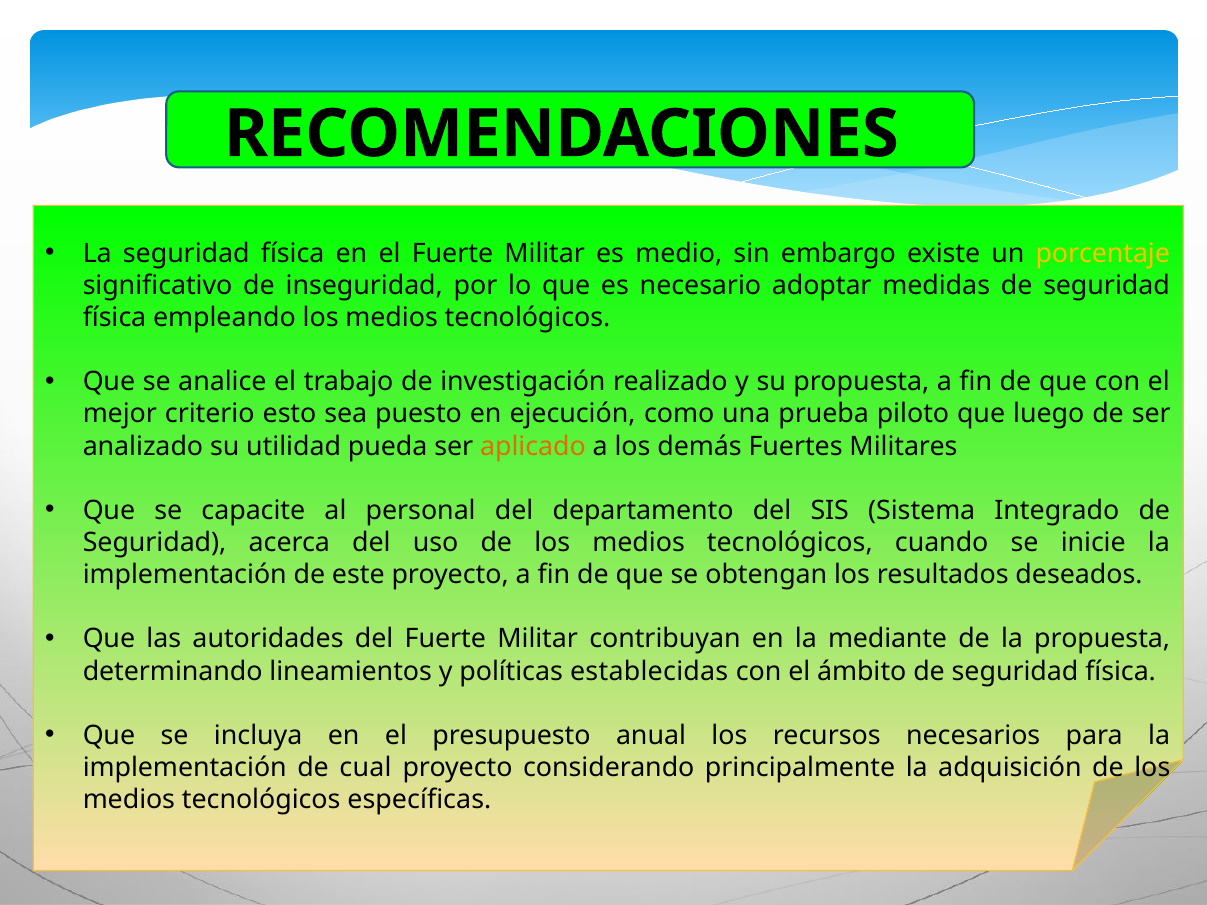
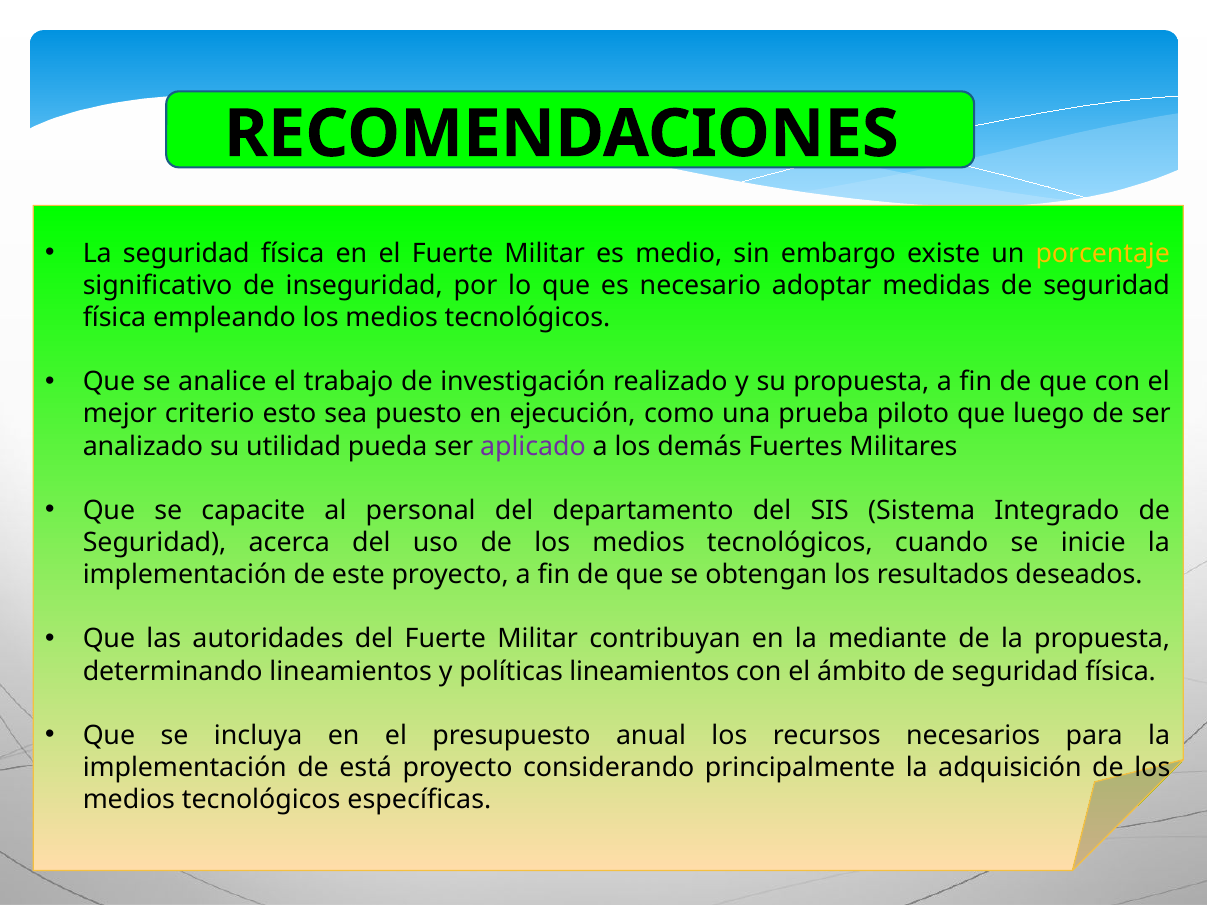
aplicado colour: orange -> purple (533, 446)
políticas establecidas: establecidas -> lineamientos (649, 671)
cual: cual -> está (366, 768)
